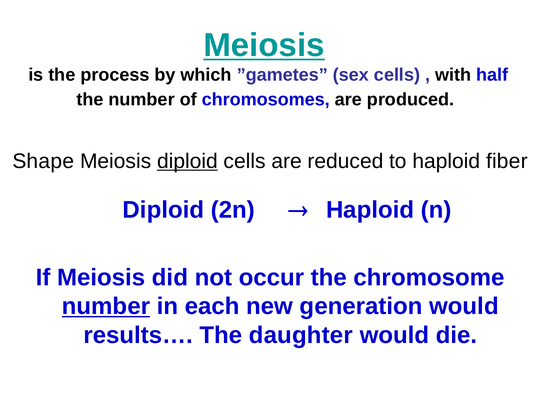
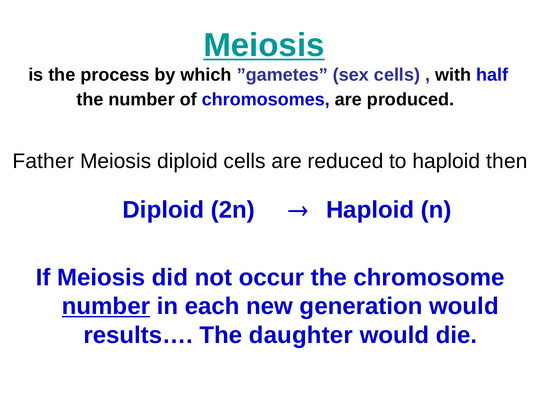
Shape: Shape -> Father (43, 161)
diploid underline: present -> none (187, 161)
fiber: fiber -> then (507, 161)
